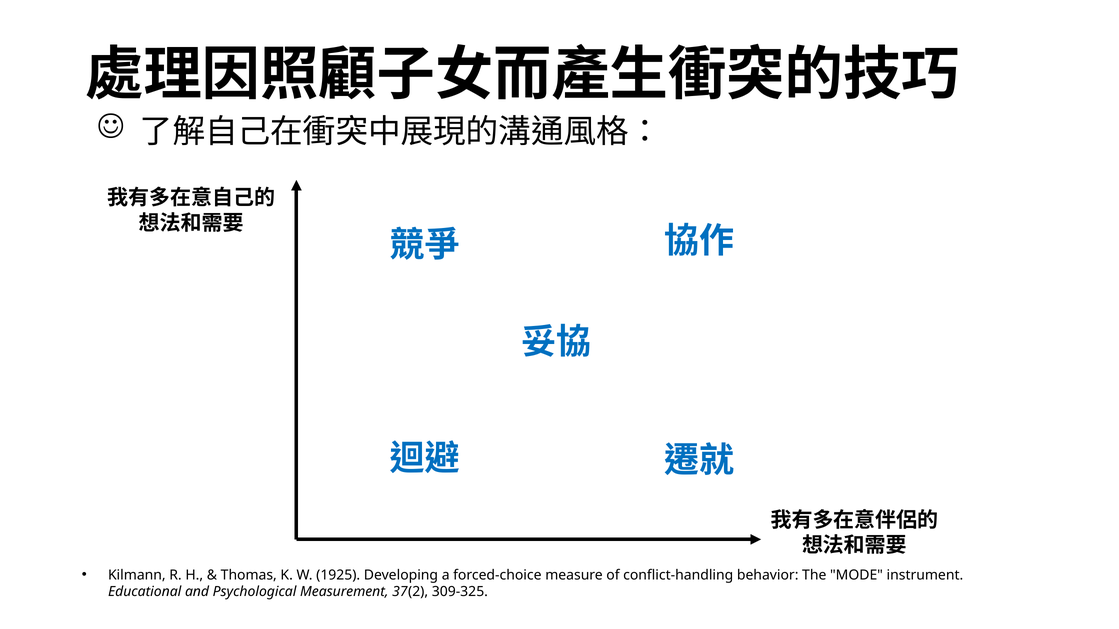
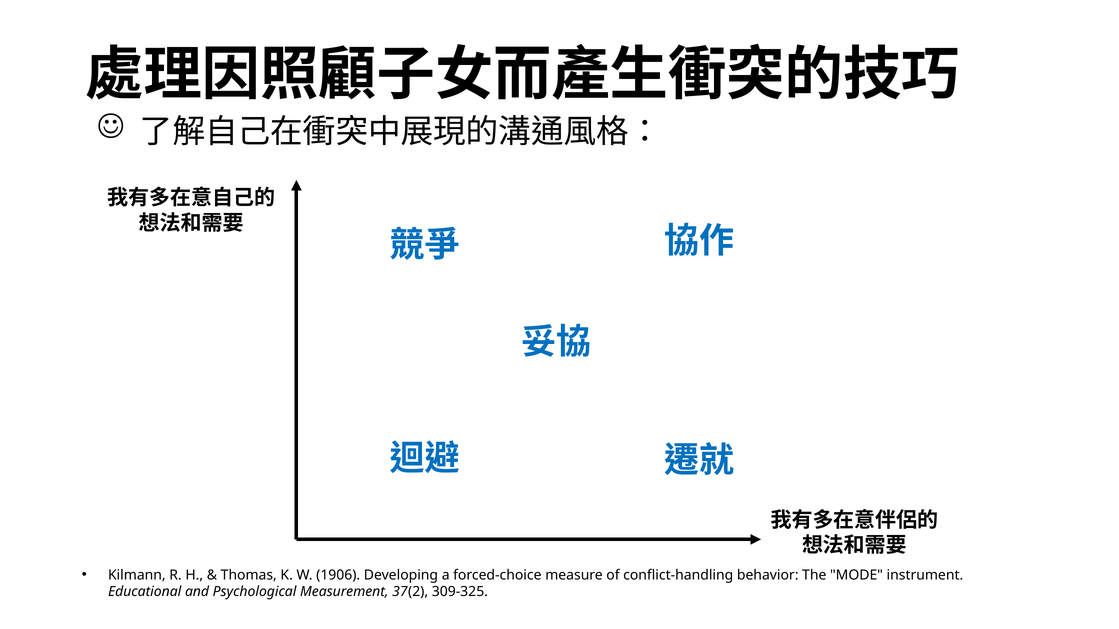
1925: 1925 -> 1906 (338, 575)
